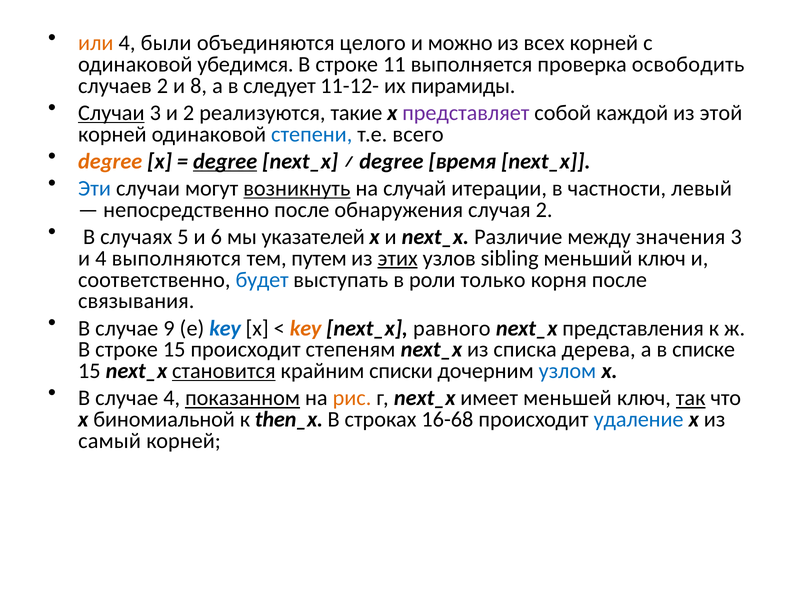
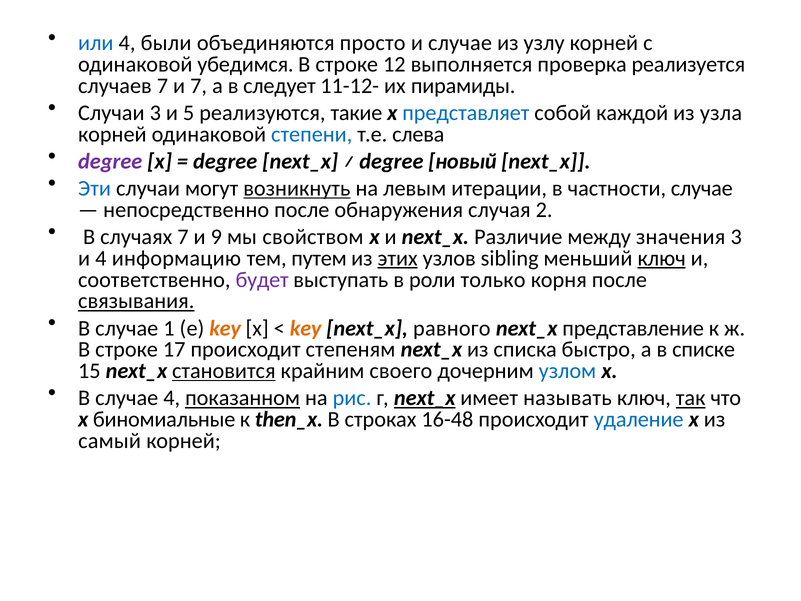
или colour: orange -> blue (96, 43)
целого: целого -> просто (373, 43)
и можно: можно -> случае (460, 43)
всех: всех -> узлу (544, 43)
11: 11 -> 12 (394, 64)
освободить: освободить -> реализуется (688, 64)
случаев 2: 2 -> 7 (162, 86)
и 8: 8 -> 7 (199, 86)
Случаи underline: present -> none (111, 113)
и 2: 2 -> 5 (189, 113)
представляет colour: purple -> blue (466, 113)
этой: этой -> узла (721, 113)
всего: всего -> слева (418, 134)
degree colour: orange -> purple (110, 161)
degree underline: present -> none (225, 161)
время: время -> новый (462, 161)
случай: случай -> левым (415, 188)
частности левый: левый -> случае (702, 188)
случаях 5: 5 -> 7 (183, 237)
6: 6 -> 9 (216, 237)
указателей: указателей -> свойством (313, 237)
выполняются: выполняются -> информацию (176, 258)
ключ underline: none -> present (662, 258)
будет colour: blue -> purple (262, 280)
связывания underline: none -> present (136, 301)
9: 9 -> 1 (169, 328)
key colour: blue -> orange (225, 328)
представления: представления -> представление (633, 328)
строке 15: 15 -> 17 (174, 349)
дерева: дерева -> быстро (599, 349)
списки: списки -> своего (401, 371)
рис colour: orange -> blue (352, 398)
next_x underline: none -> present (425, 398)
меньшей: меньшей -> называть (567, 398)
биномиальной: биномиальной -> биномиальные (164, 419)
16-68: 16-68 -> 16-48 (447, 419)
